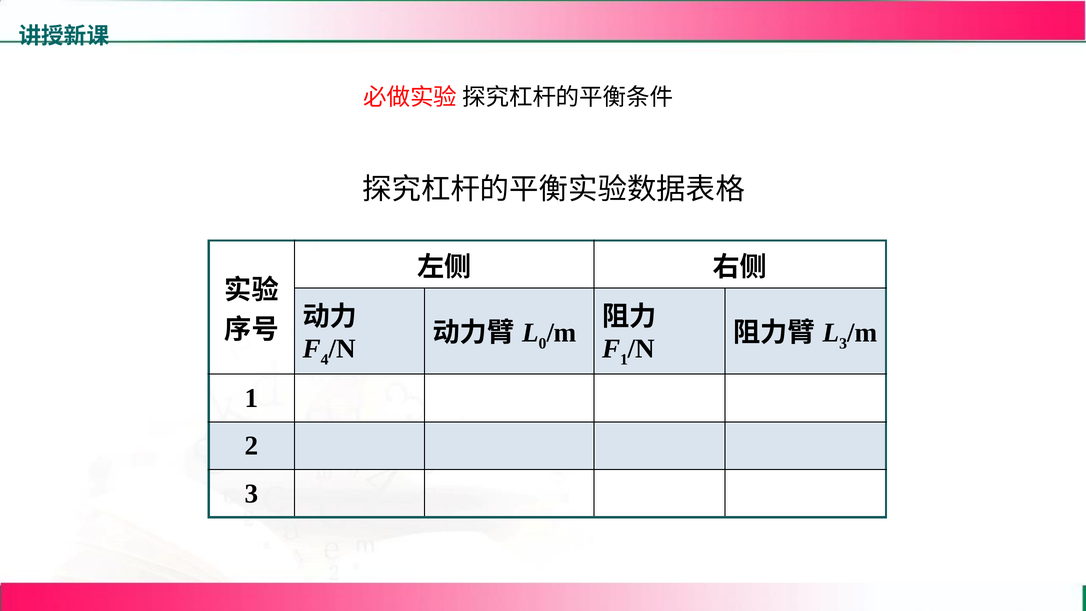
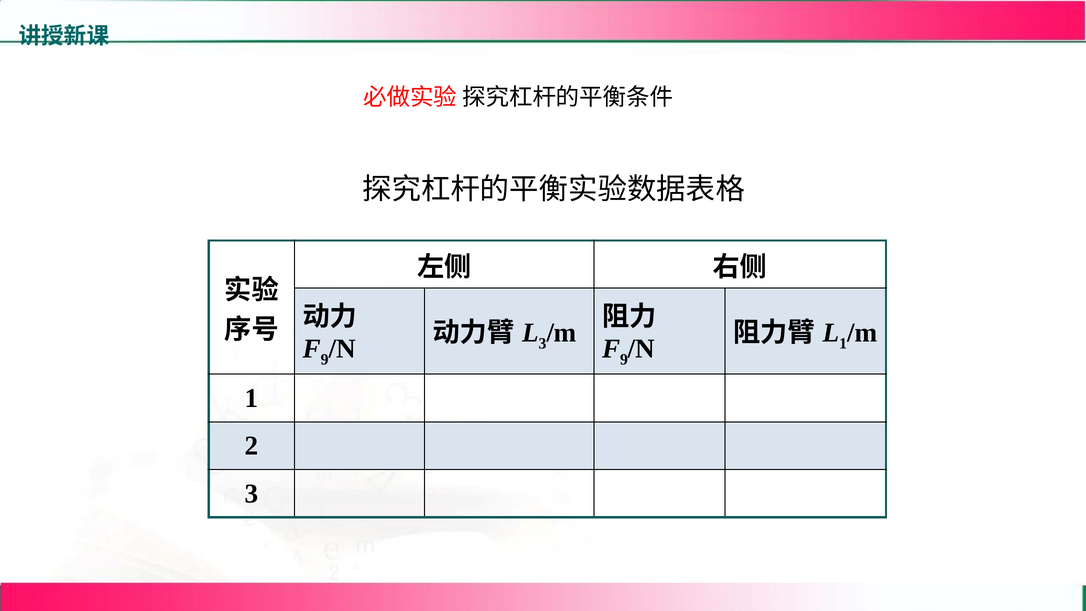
0: 0 -> 3 (543, 343)
3: 3 -> 1 (843, 343)
4: 4 -> 9 (325, 359)
1: 1 -> 9 (624, 359)
